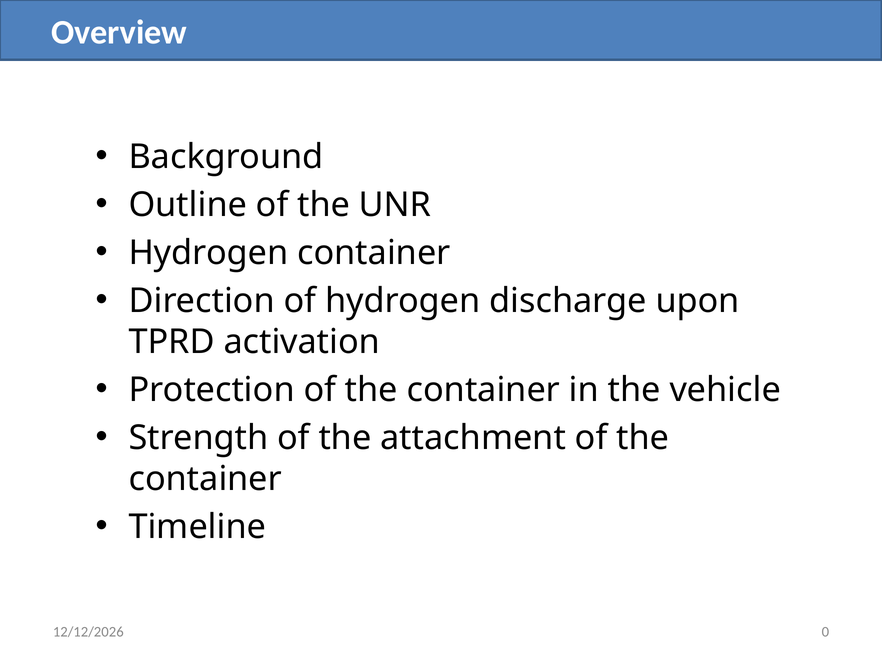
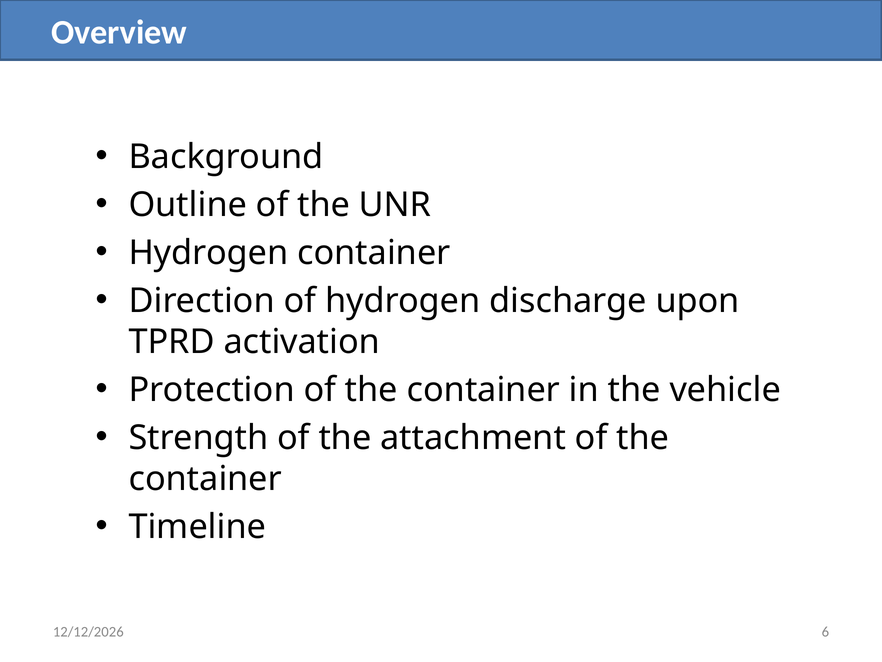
0: 0 -> 6 (825, 632)
